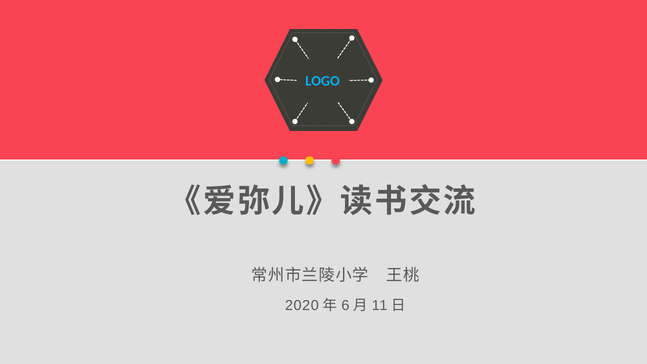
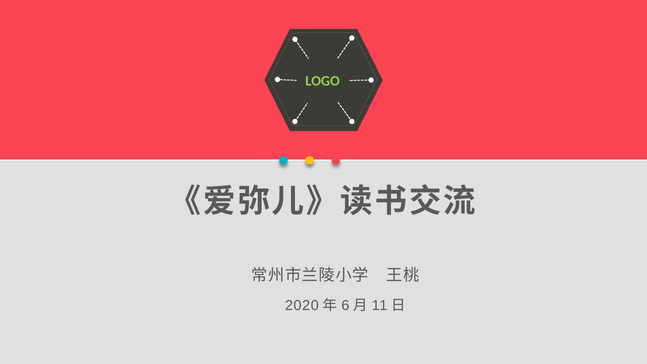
LOGO colour: light blue -> light green (323, 81)
